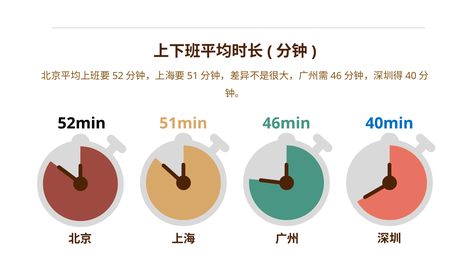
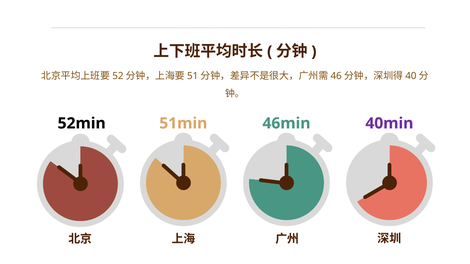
40min colour: blue -> purple (389, 123)
